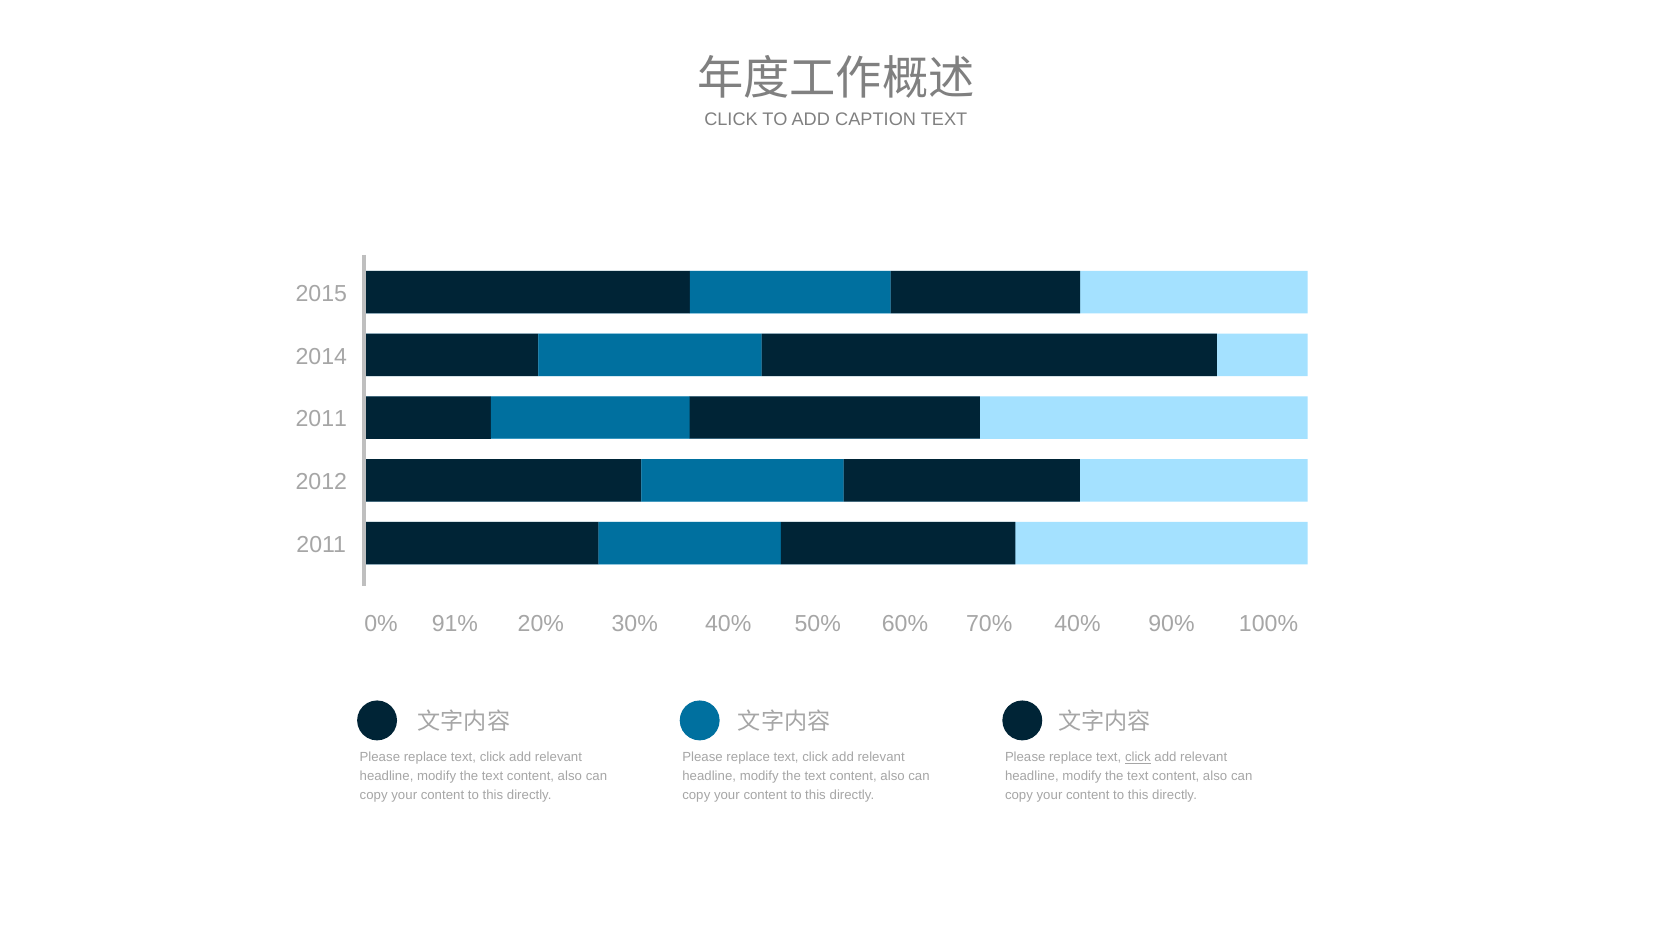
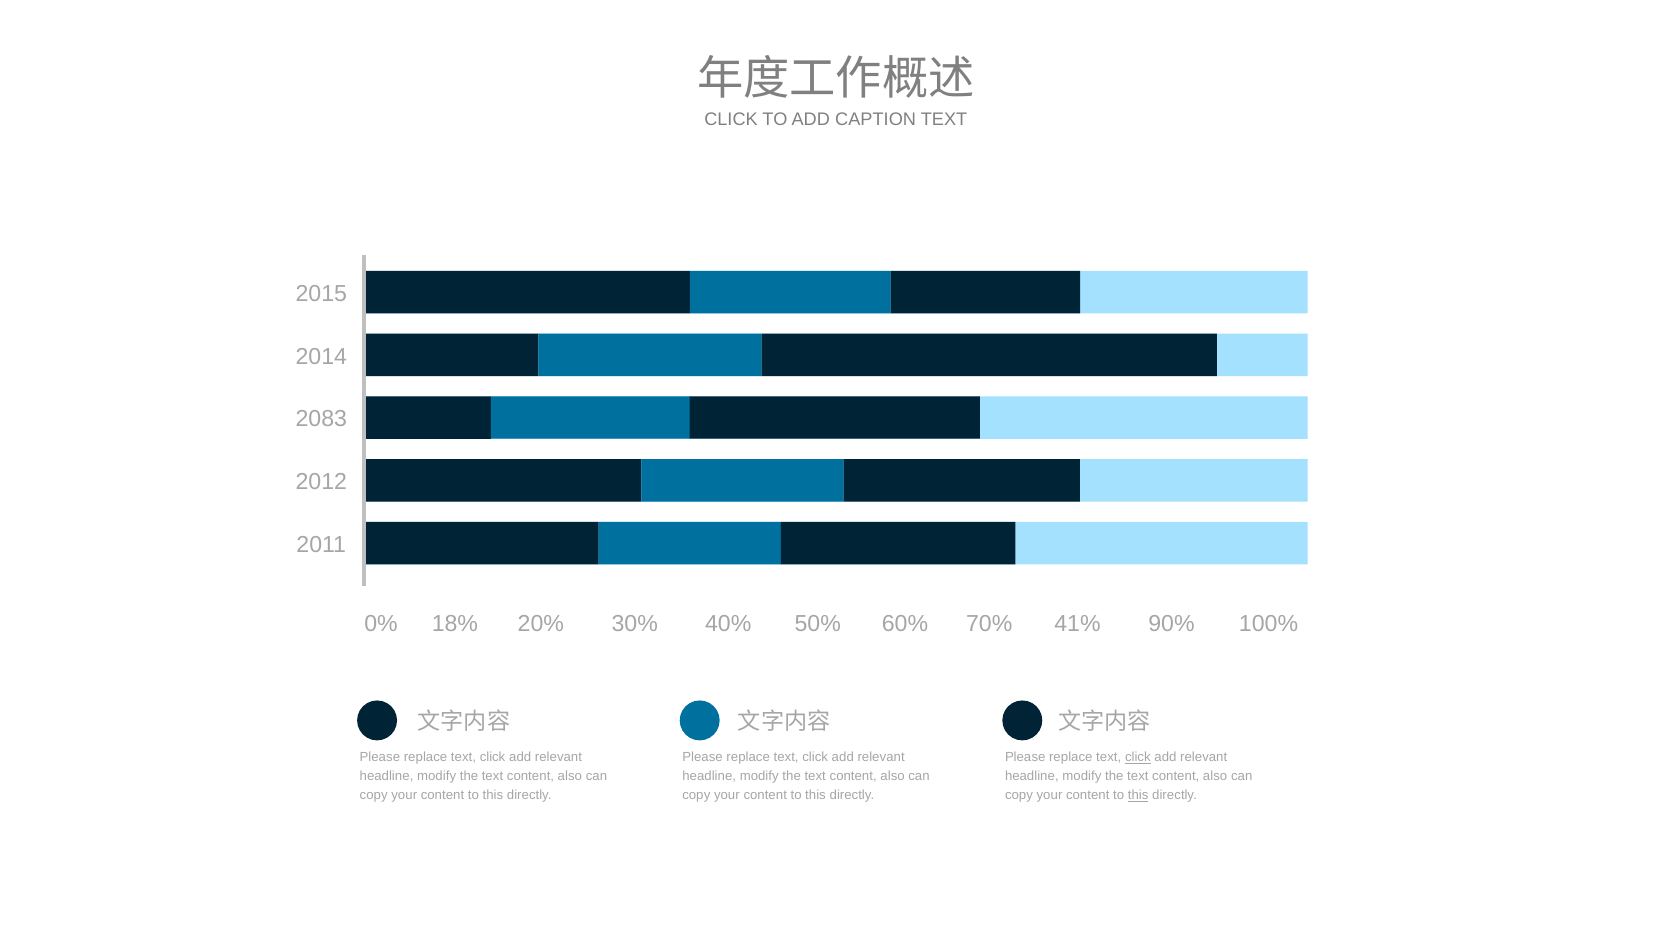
2011: 2011 -> 2083 (321, 419)
91%: 91% -> 18% (455, 623)
70% 40%: 40% -> 41% (1077, 623)
this underline: none -> present (1138, 795)
